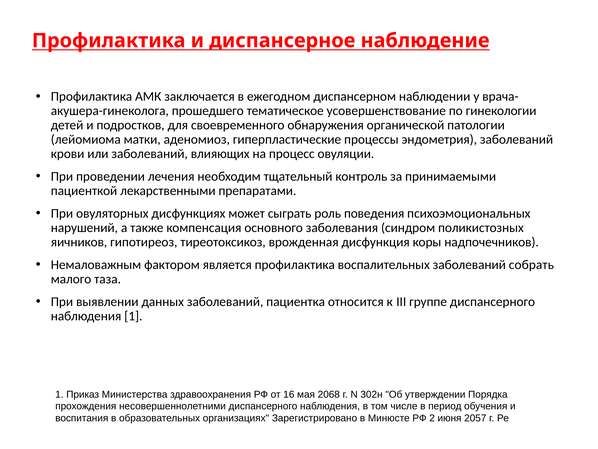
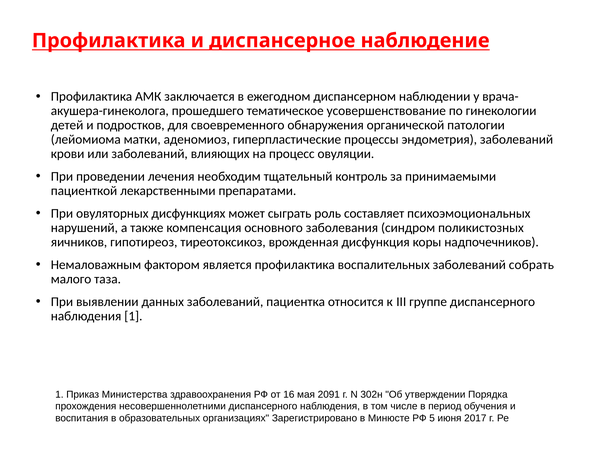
поведения: поведения -> составляет (374, 213)
2068: 2068 -> 2091 (329, 394)
2: 2 -> 5 (432, 418)
2057: 2057 -> 2017 (475, 418)
